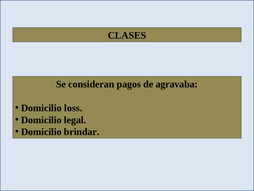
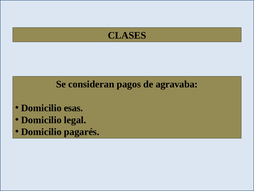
loss: loss -> esas (73, 108)
brindar: brindar -> pagarés (82, 131)
